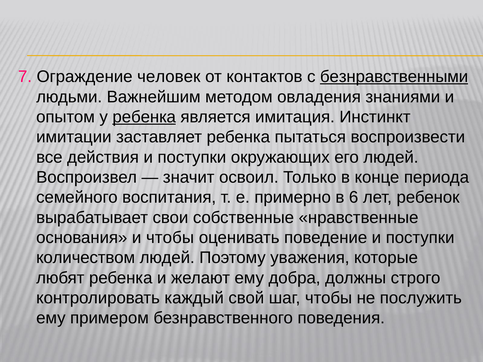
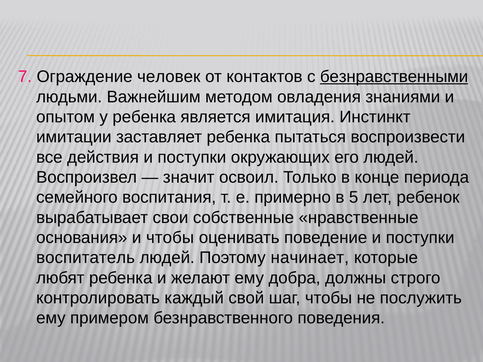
ребенка underline: present -> none (144, 117)
6: 6 -> 5 (354, 198)
количеством: количеством -> воспитатель (86, 258)
уважения: уважения -> начинает (310, 258)
